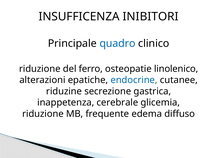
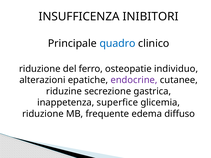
linolenico: linolenico -> individuo (176, 69)
endocrine colour: blue -> purple (134, 80)
cerebrale: cerebrale -> superfice (117, 103)
